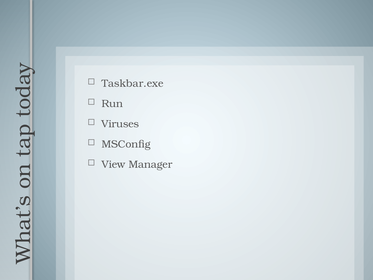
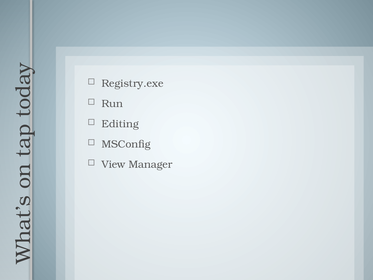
Taskbar.exe: Taskbar.exe -> Registry.exe (133, 83)
Viruses: Viruses -> Editing (120, 124)
